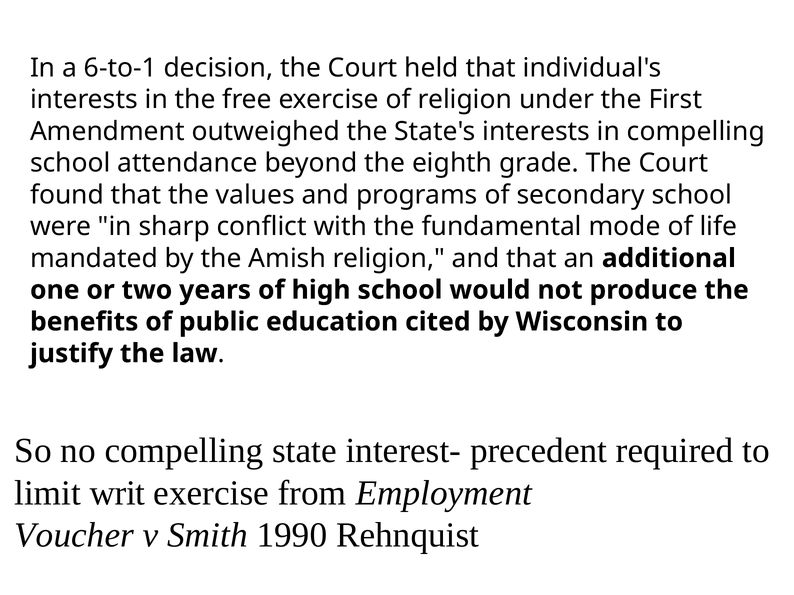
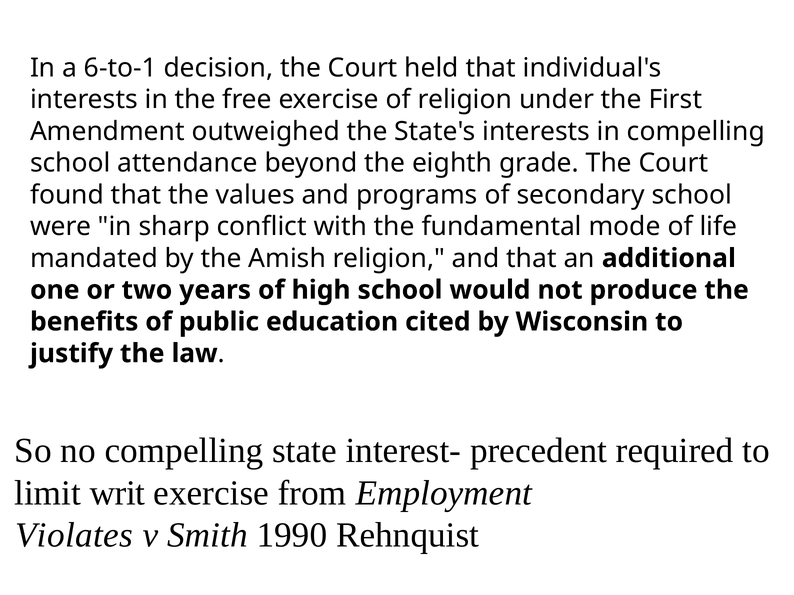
Voucher: Voucher -> Violates (74, 536)
